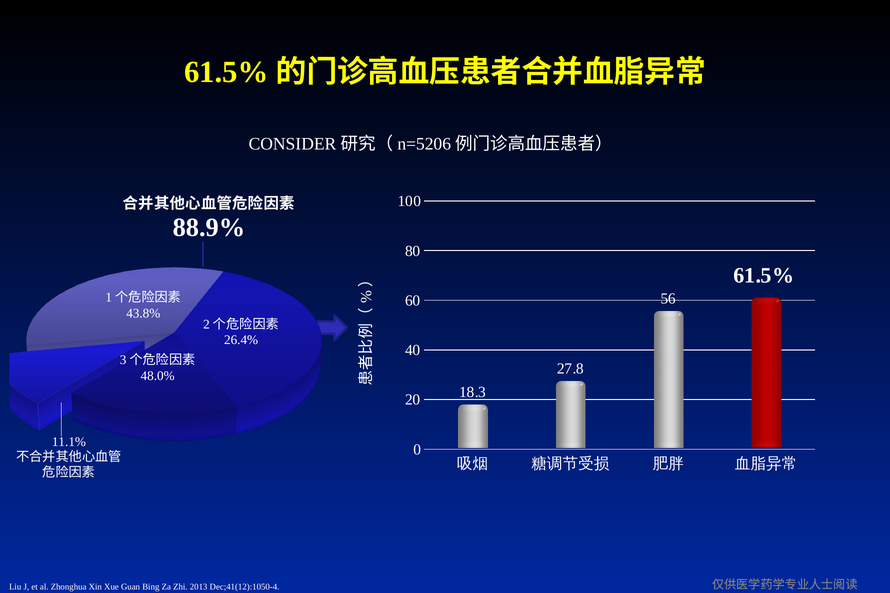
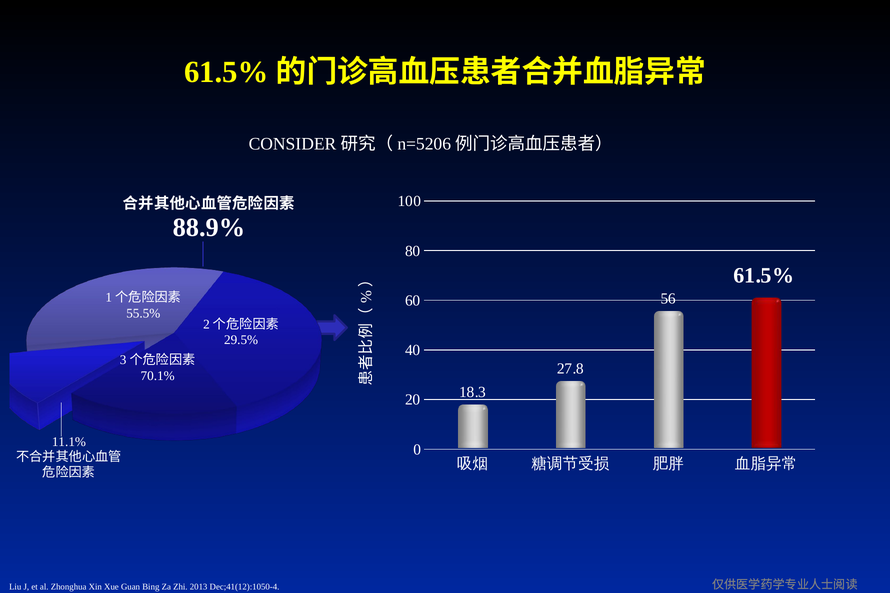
43.8%: 43.8% -> 55.5% (143, 313)
26.4%: 26.4% -> 29.5% (241, 340)
48.0%: 48.0% -> 70.1% (158, 376)
